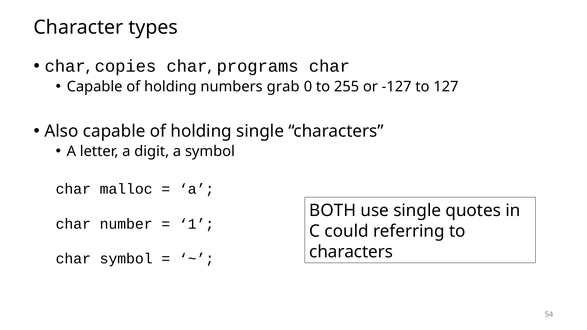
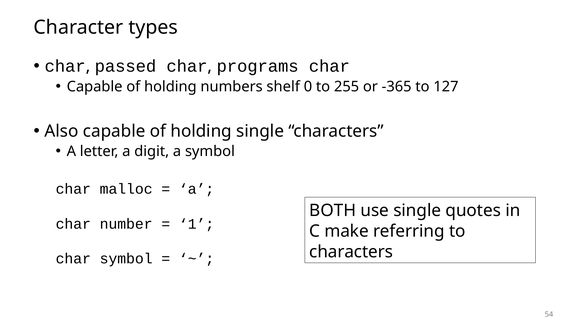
copies: copies -> passed (125, 66)
grab: grab -> shelf (283, 87)
-127: -127 -> -365 (397, 87)
could: could -> make (347, 231)
